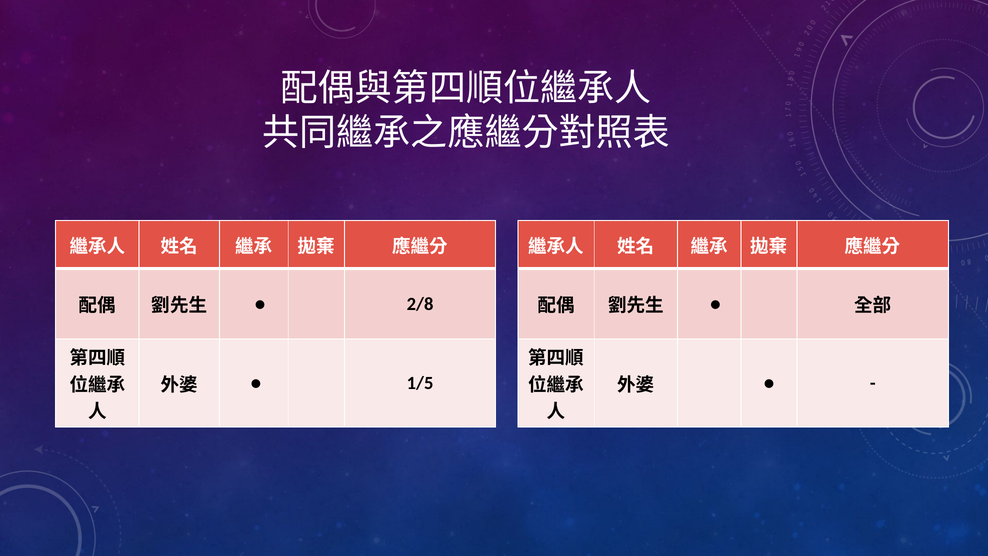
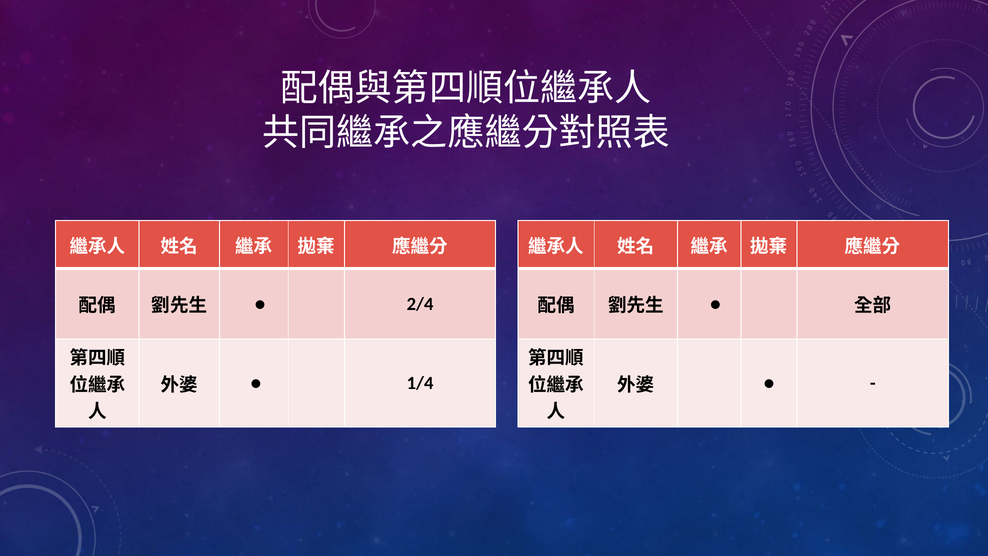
2/8: 2/8 -> 2/4 (420, 304)
1/5: 1/5 -> 1/4 (420, 383)
